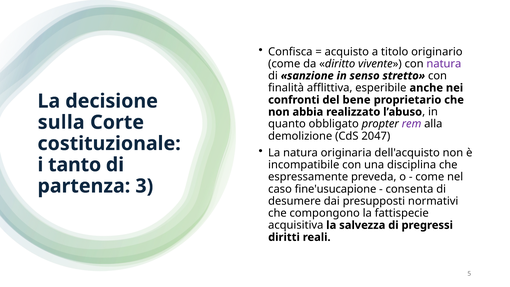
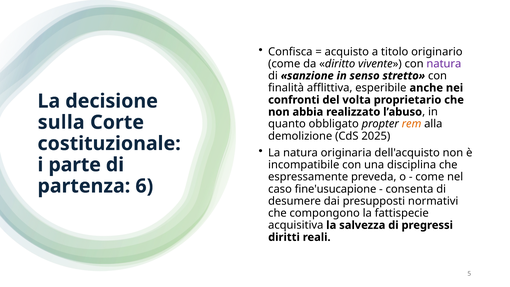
bene: bene -> volta (357, 100)
rem colour: purple -> orange (412, 124)
2047: 2047 -> 2025 (376, 136)
tanto: tanto -> parte (75, 165)
3: 3 -> 6 (144, 186)
